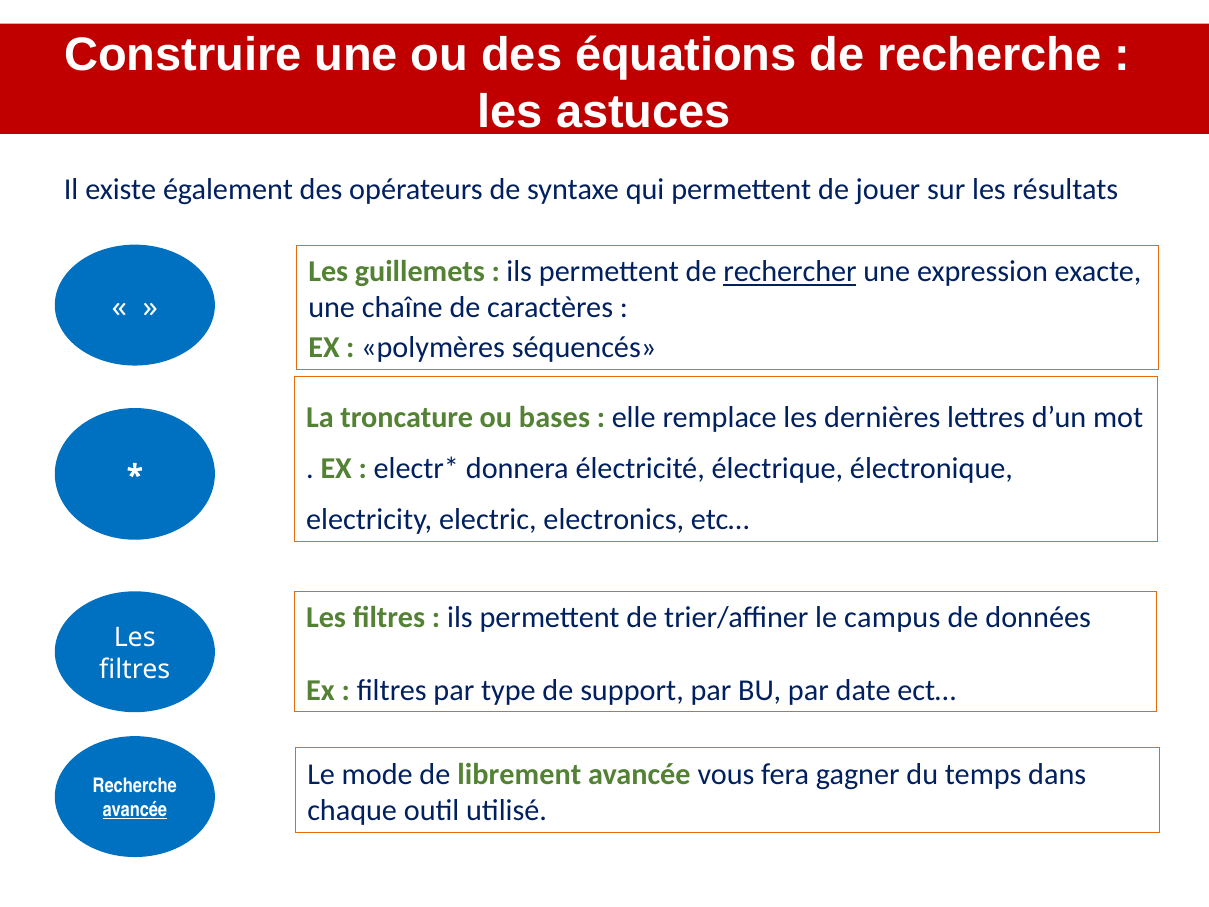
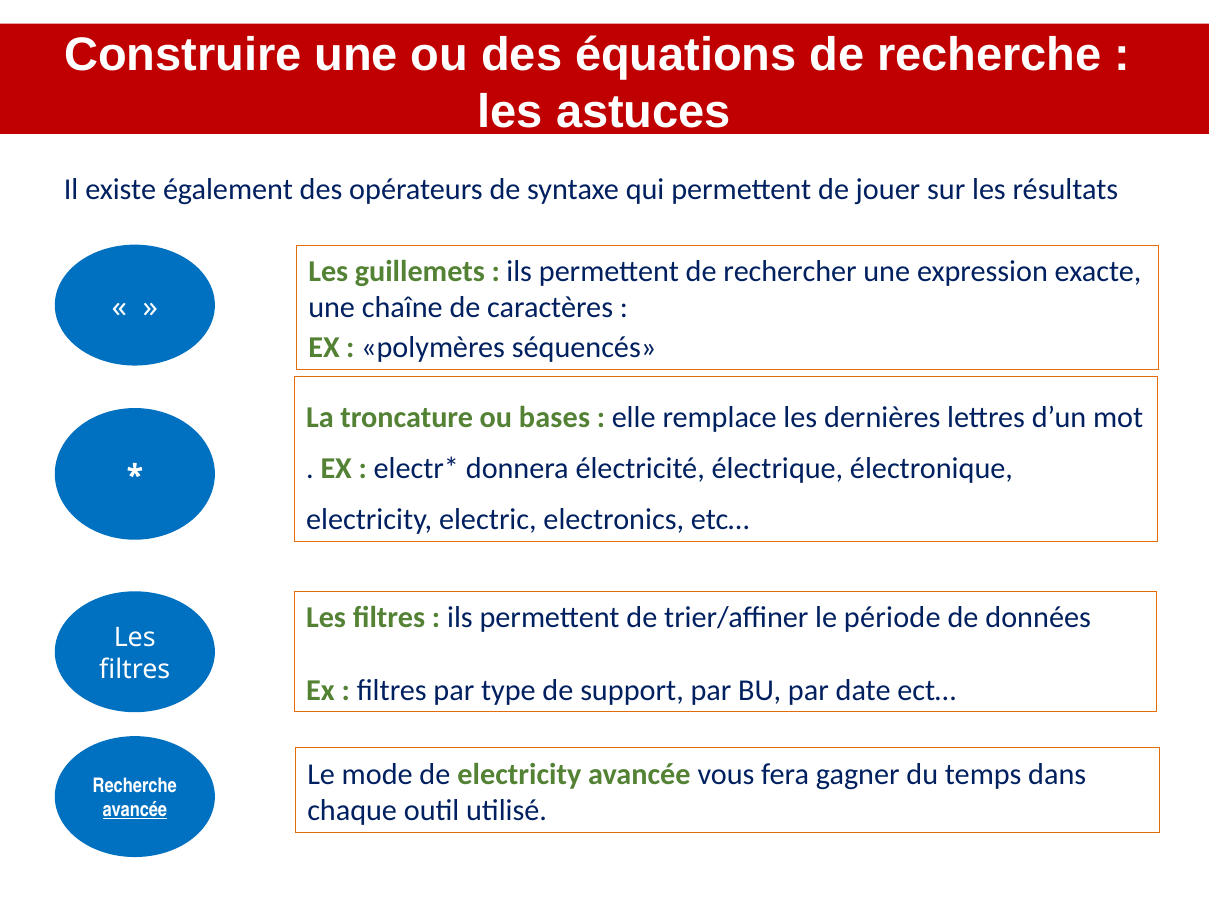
rechercher underline: present -> none (790, 272)
campus: campus -> période (892, 617)
de librement: librement -> electricity (519, 774)
